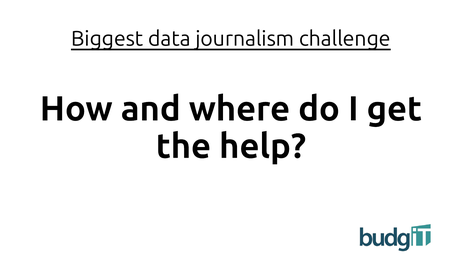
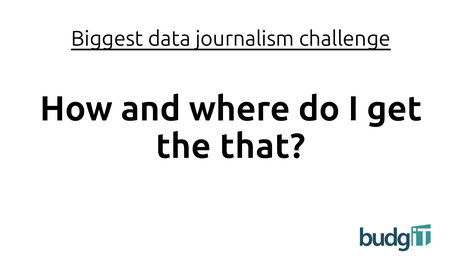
help: help -> that (262, 146)
